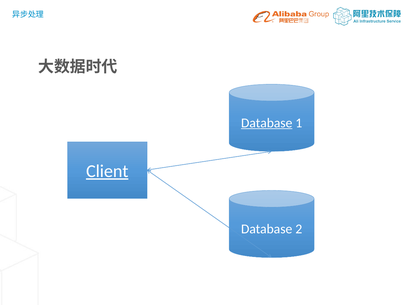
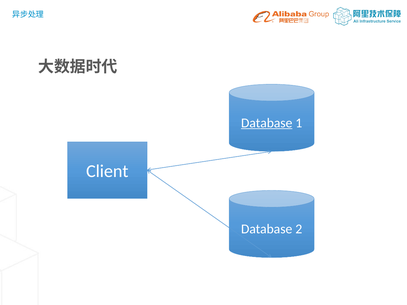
Client underline: present -> none (107, 171)
